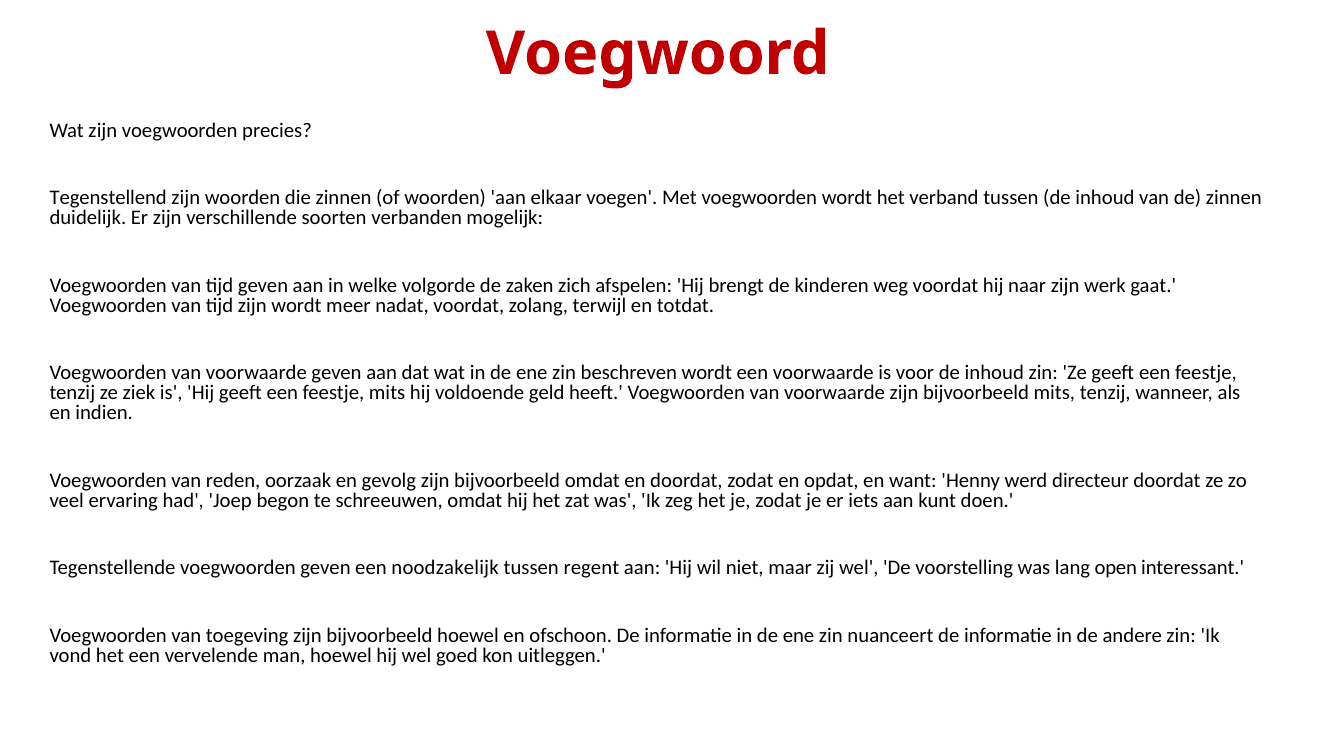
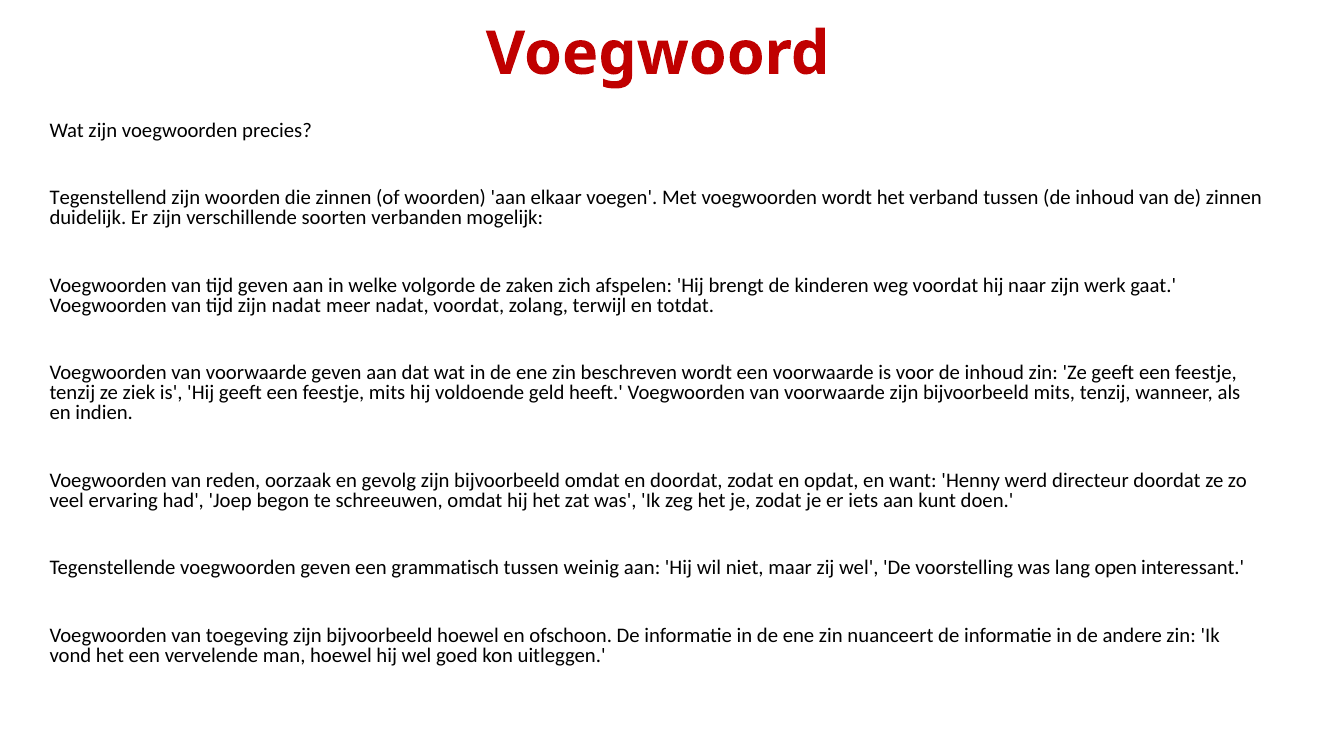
zijn wordt: wordt -> nadat (296, 306)
noodzakelijk: noodzakelijk -> grammatisch (445, 568)
regent: regent -> weinig (591, 568)
